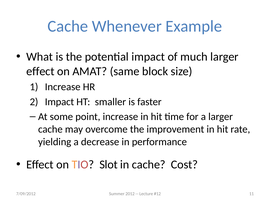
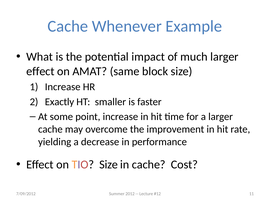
Impact: Impact -> Exactly (59, 102)
TIO Slot: Slot -> Size (109, 164)
